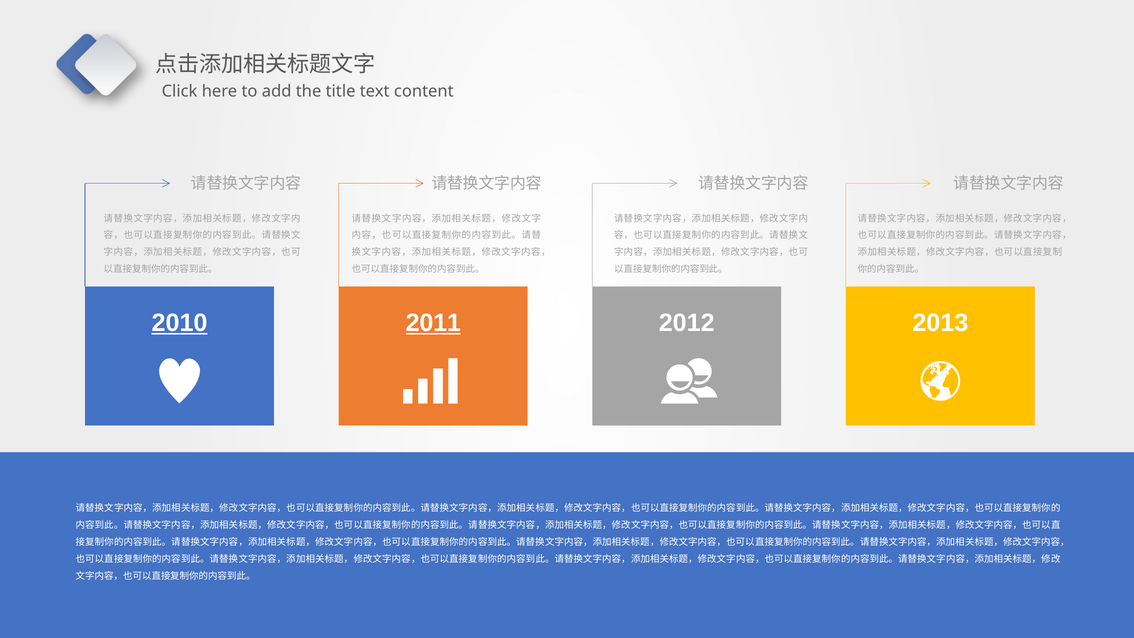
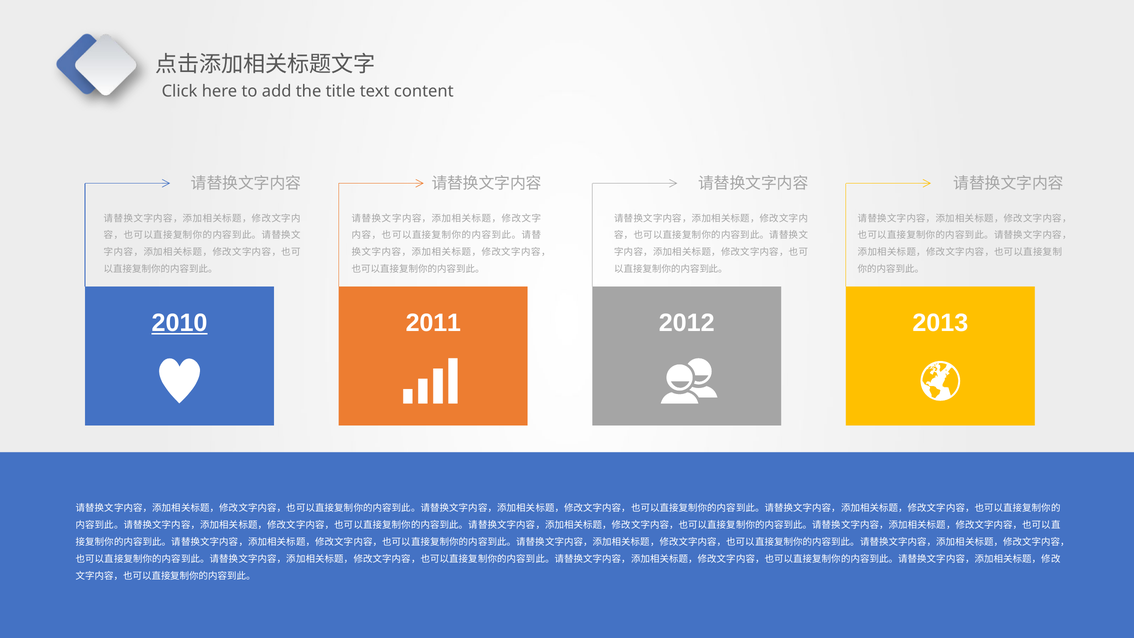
2011 underline: present -> none (433, 323)
